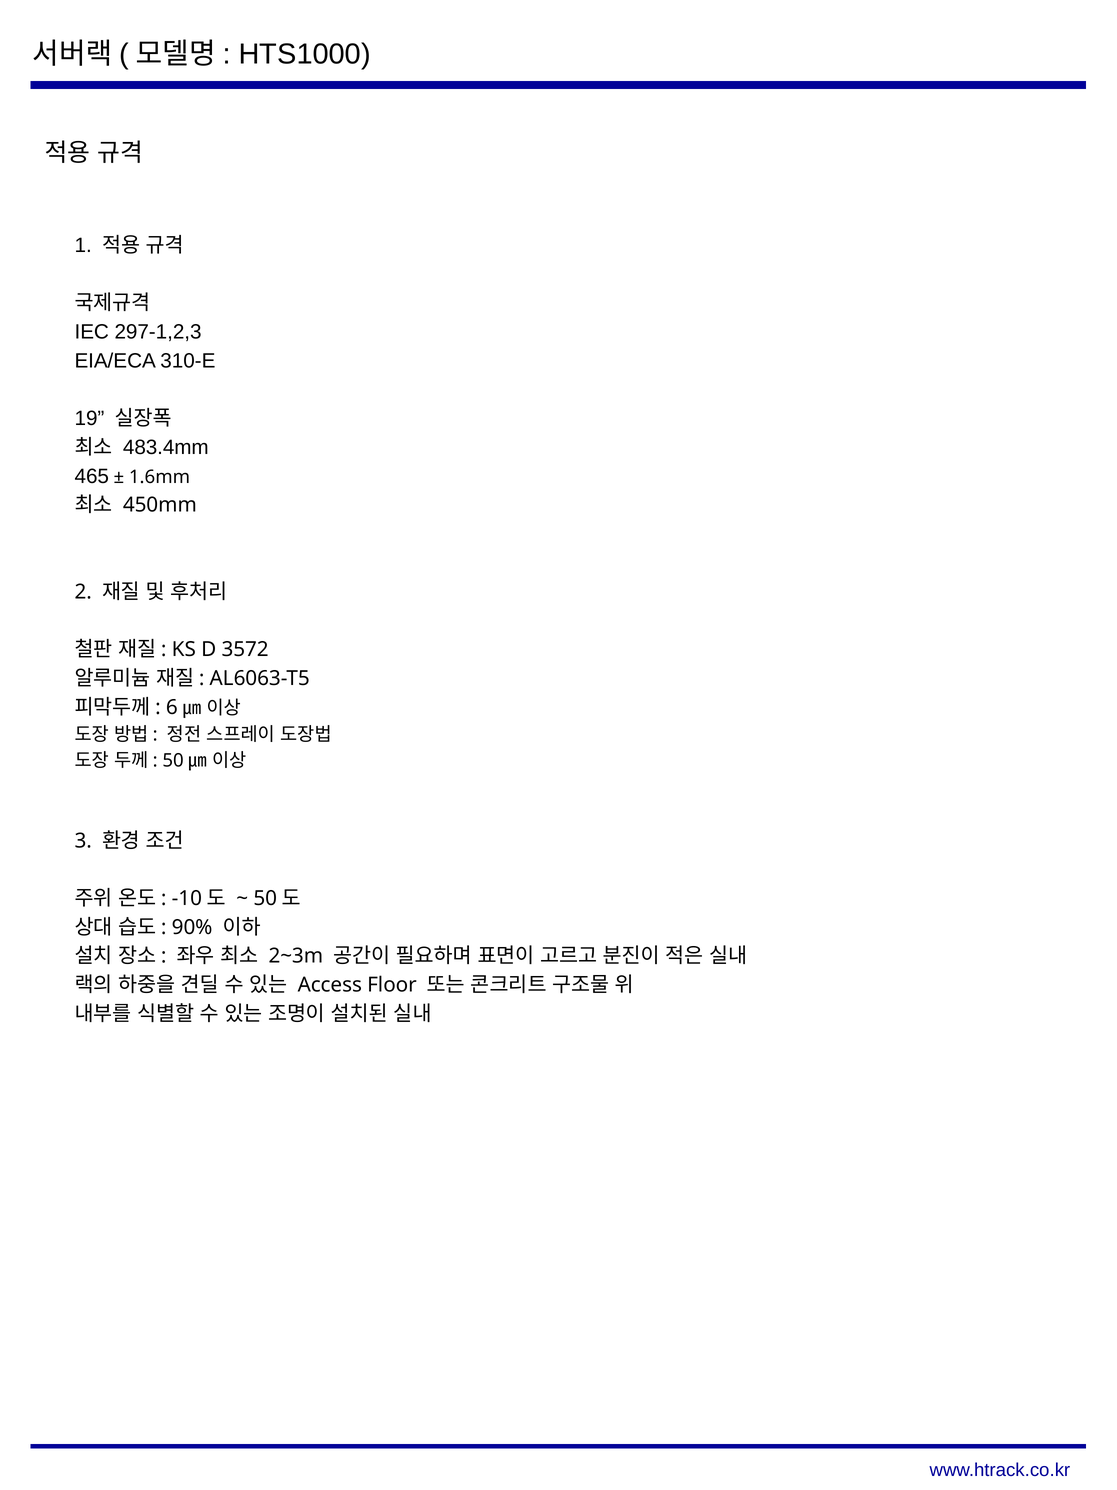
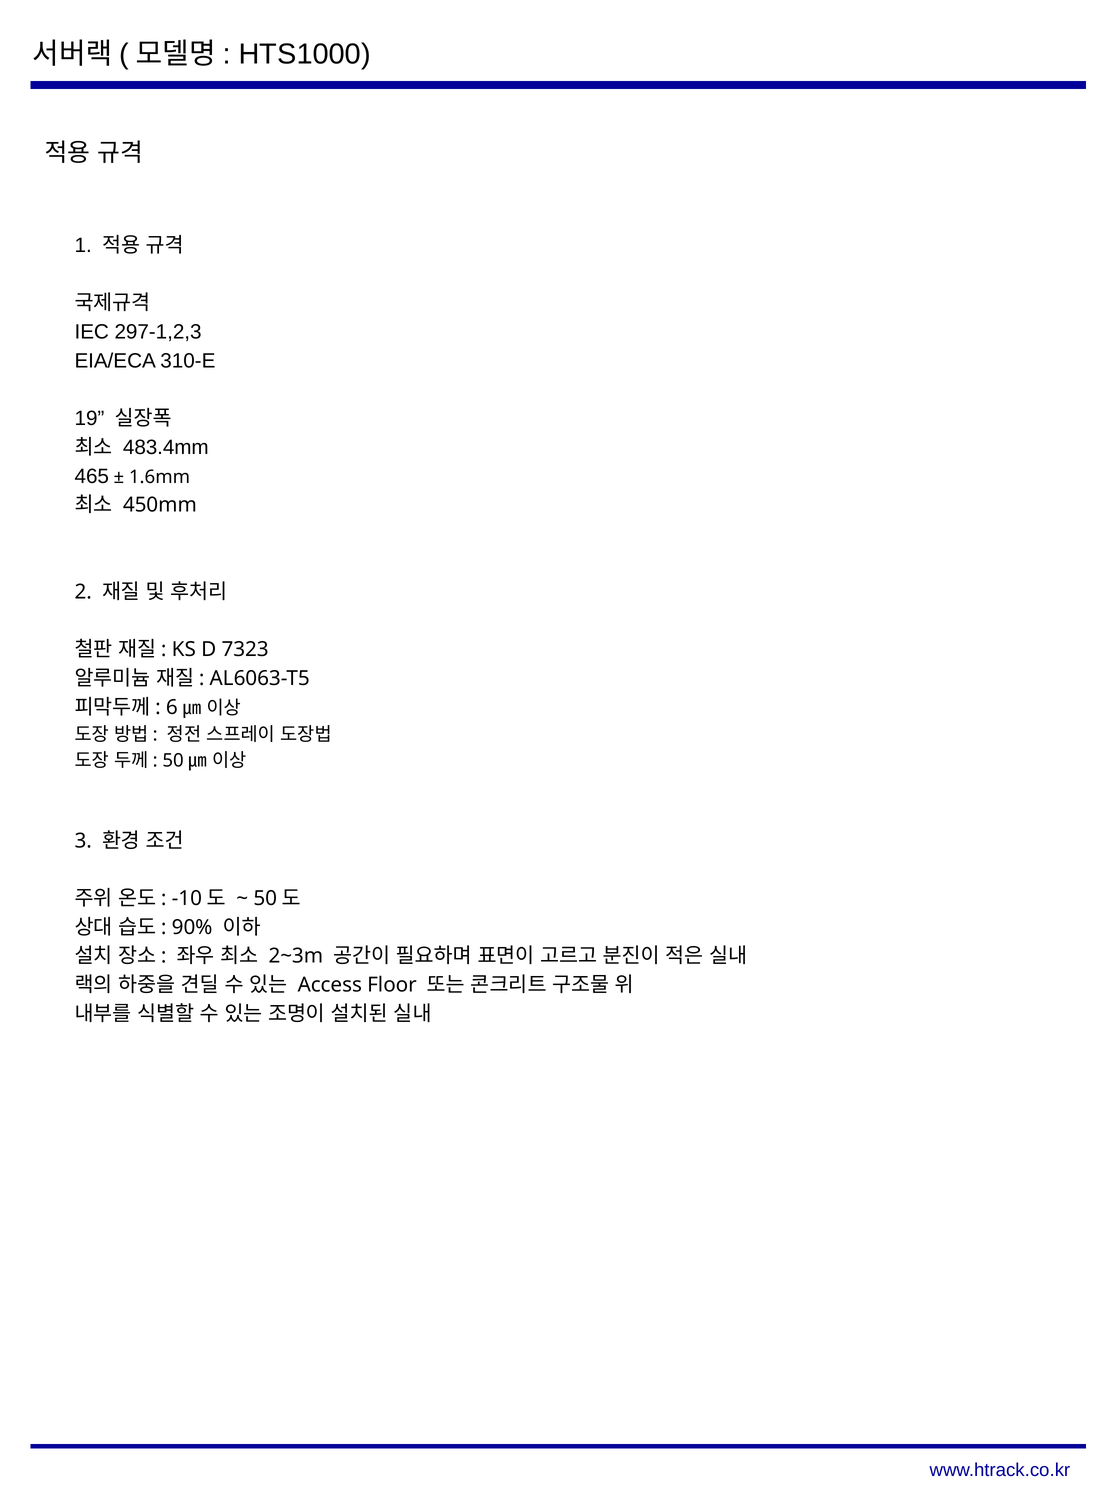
3572: 3572 -> 7323 (245, 649)
